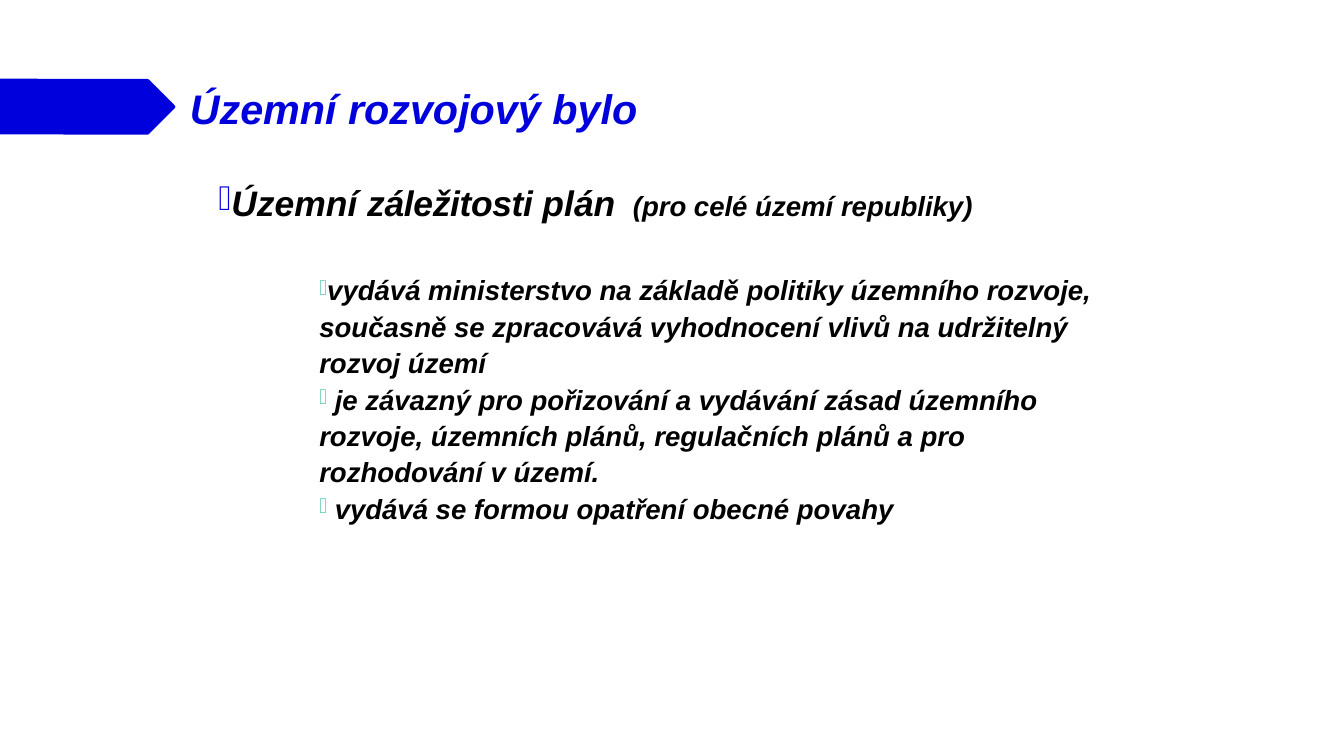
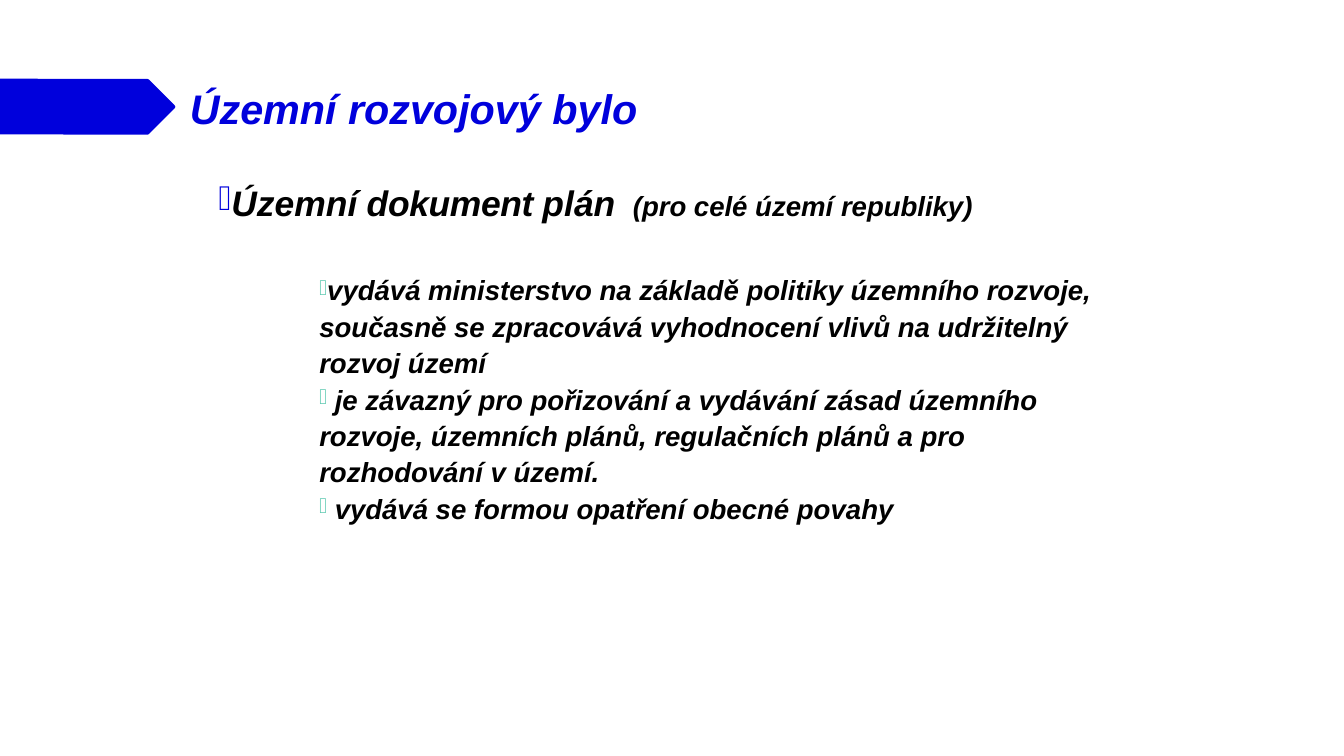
záležitosti: záležitosti -> dokument (450, 204)
